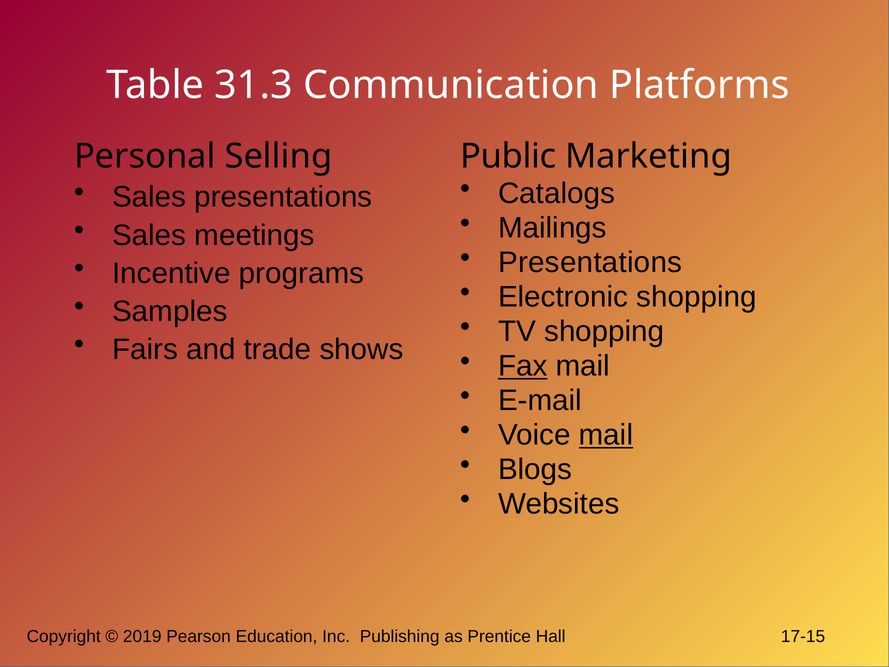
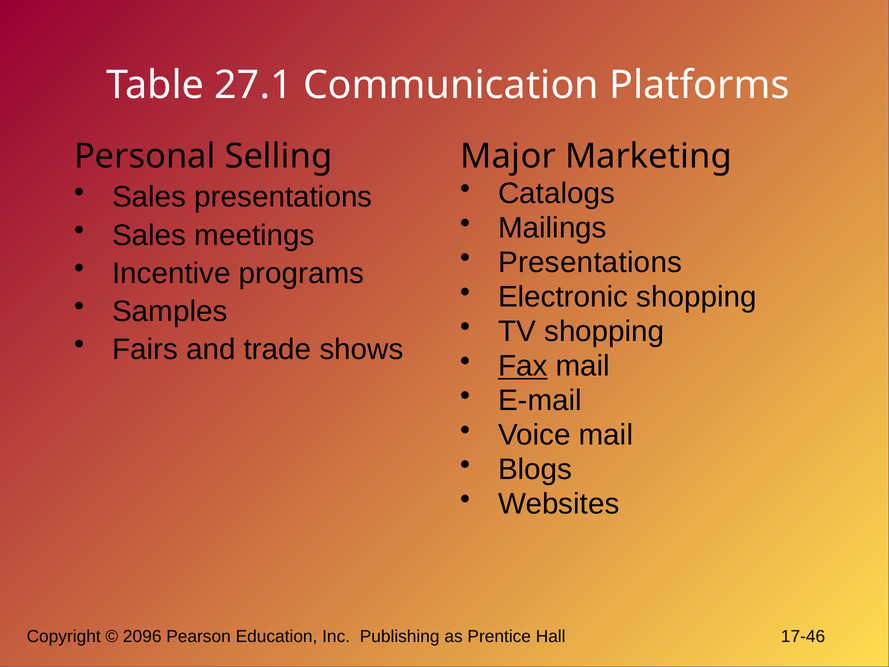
31.3: 31.3 -> 27.1 (254, 85)
Public: Public -> Major (508, 156)
mail underline: present -> none (606, 435)
2019: 2019 -> 2096 (142, 636)
17-15: 17-15 -> 17-46 (803, 636)
